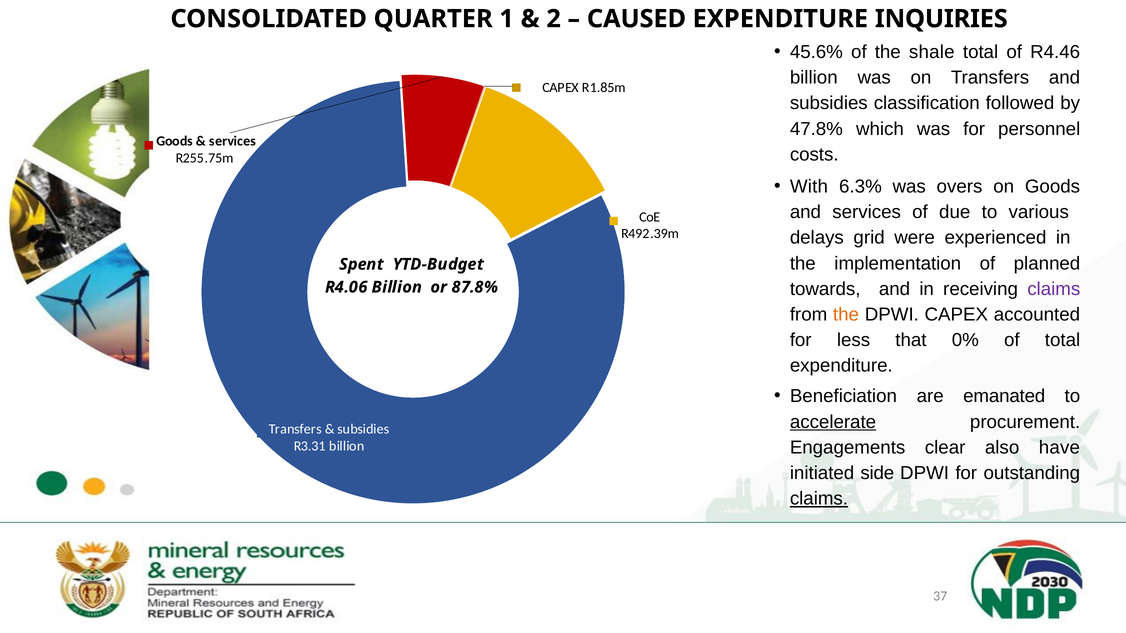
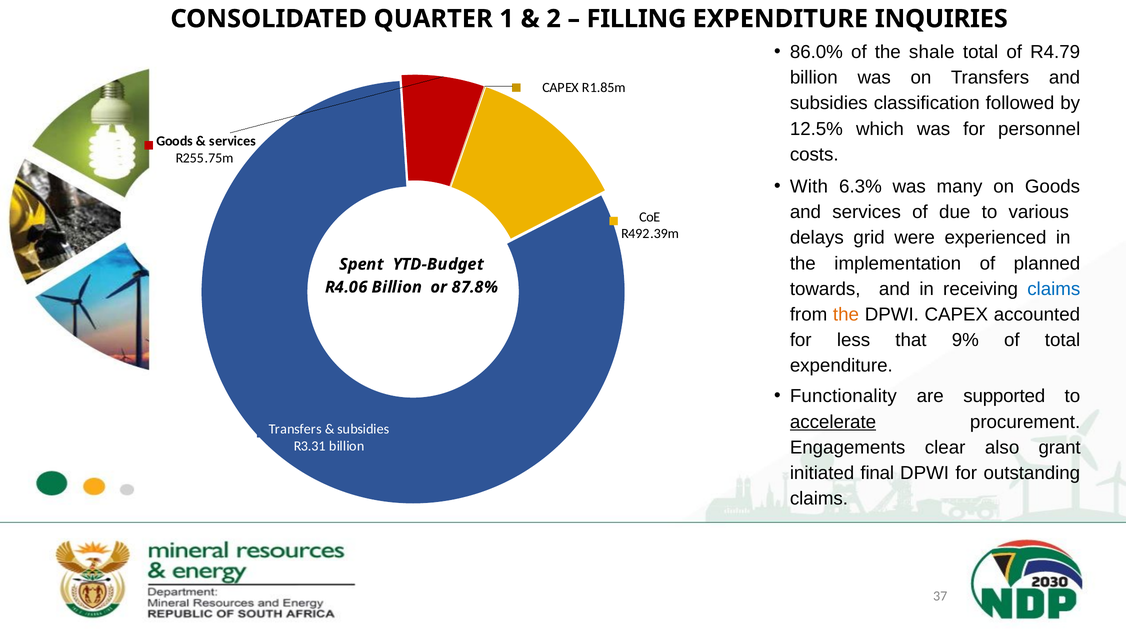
CAUSED: CAUSED -> FILLING (637, 19)
45.6%: 45.6% -> 86.0% (816, 52)
R4.46: R4.46 -> R4.79 (1055, 52)
47.8%: 47.8% -> 12.5% (816, 129)
overs: overs -> many (960, 187)
claims colour: purple -> blue (1054, 289)
0%: 0% -> 9% (965, 340)
Beneficiation: Beneficiation -> Functionality (843, 396)
emanated: emanated -> supported (1004, 396)
have: have -> grant (1060, 448)
side: side -> final (877, 473)
claims underline: present -> none (819, 499)
